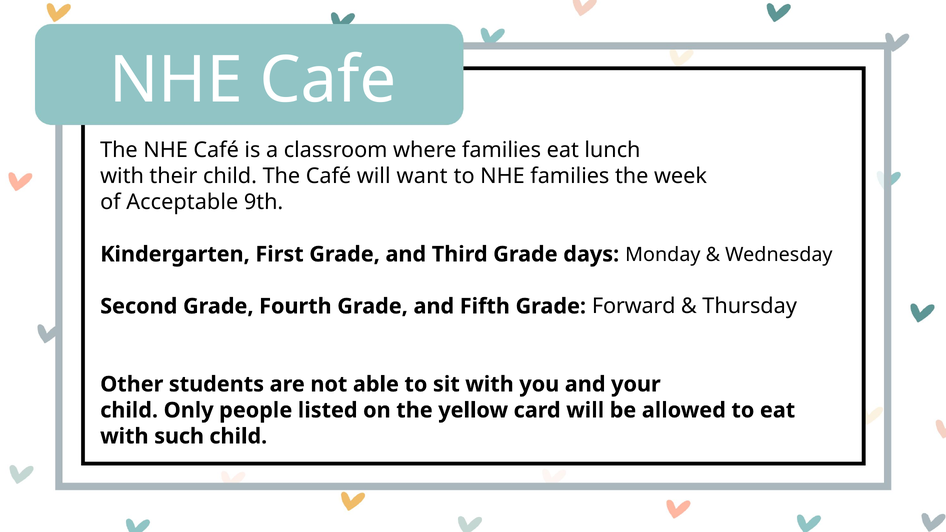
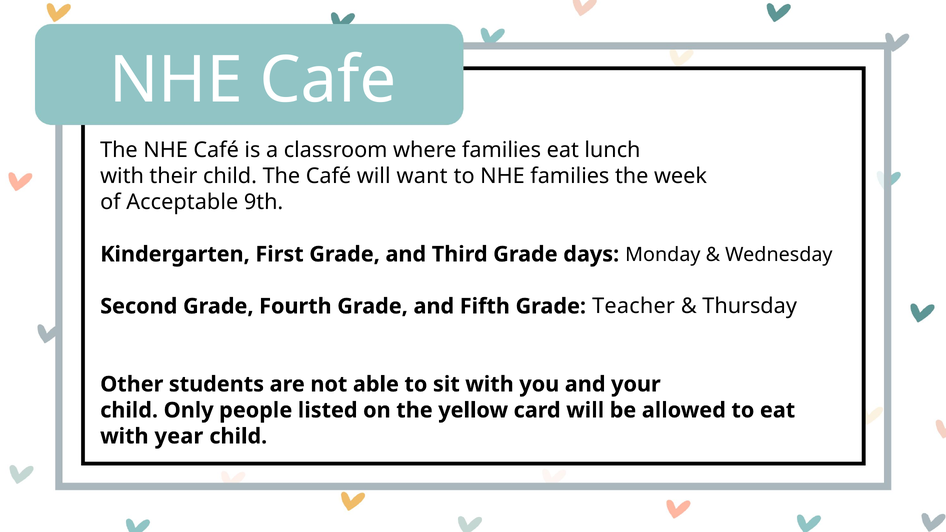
Forward: Forward -> Teacher (634, 306)
such: such -> year (179, 436)
